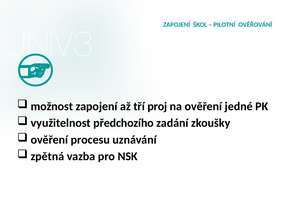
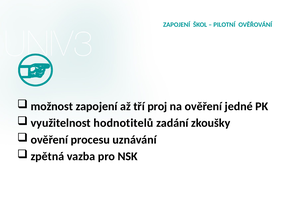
předchozího: předchozího -> hodnotitelů (123, 123)
